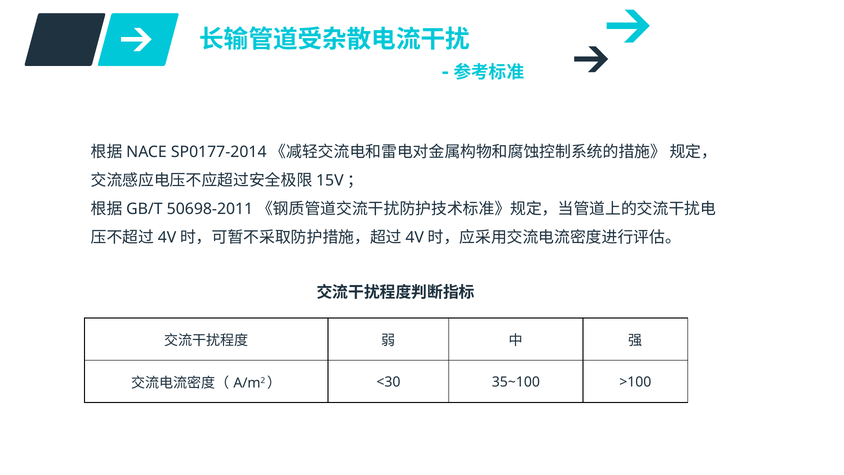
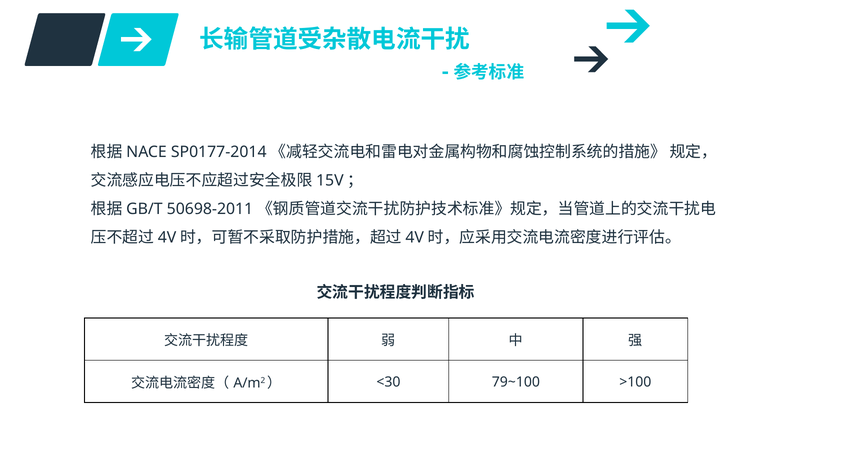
35~100: 35~100 -> 79~100 (516, 382)
